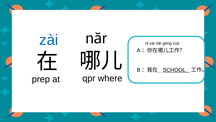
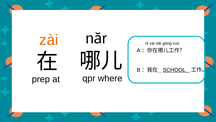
zài colour: blue -> orange (49, 40)
